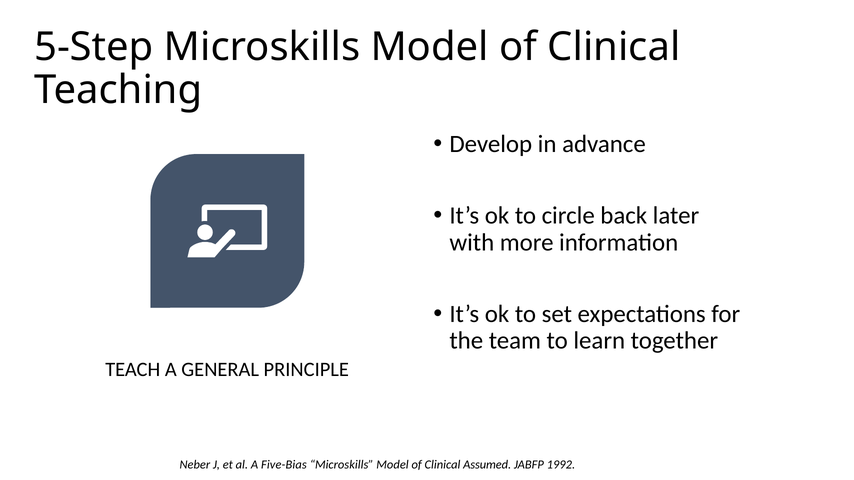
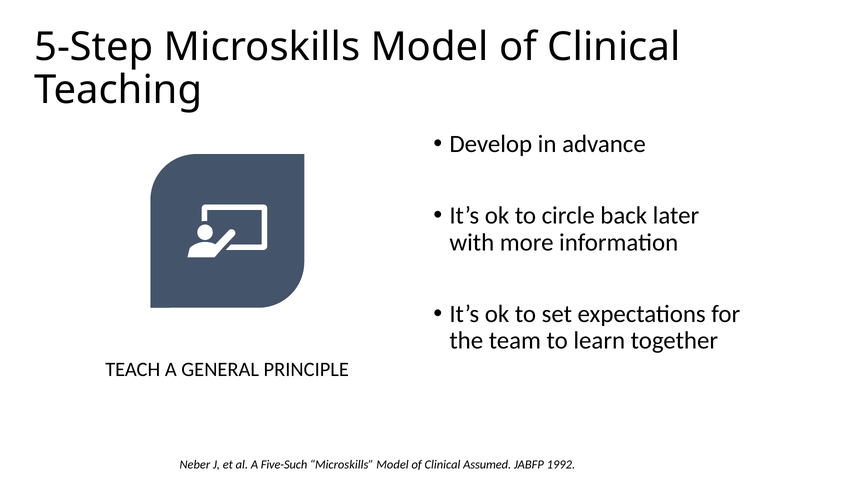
Five-Bias: Five-Bias -> Five-Such (284, 465)
